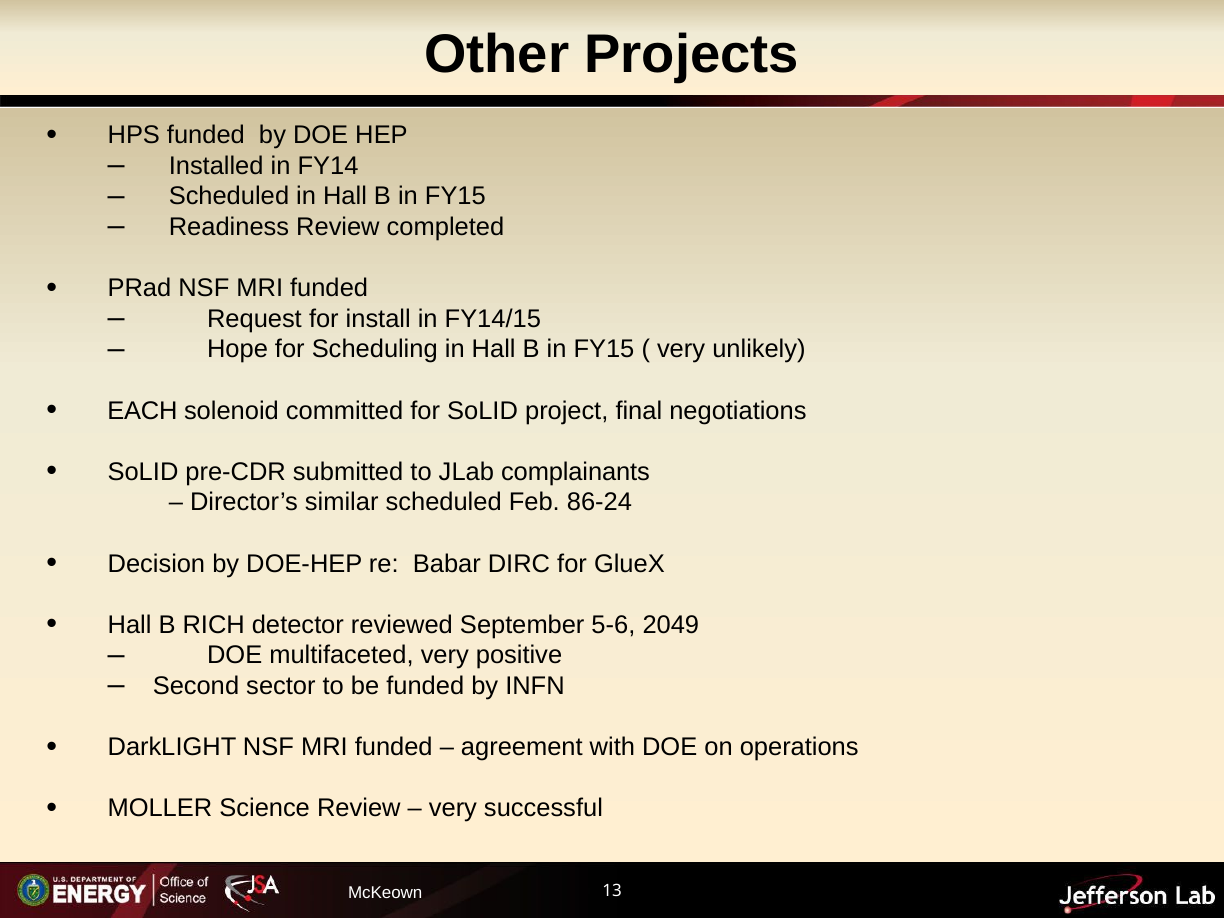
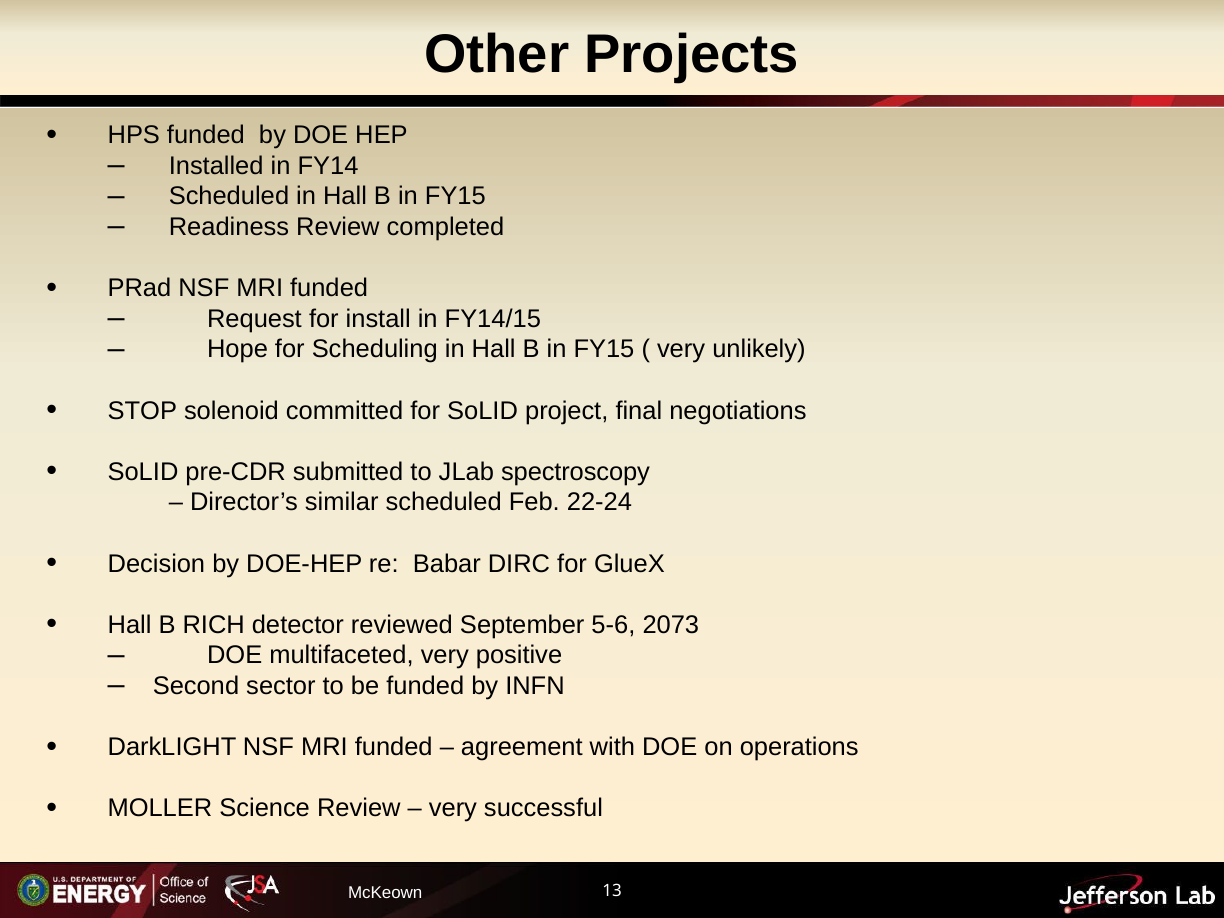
EACH: EACH -> STOP (142, 411)
complainants: complainants -> spectroscopy (575, 472)
86-24: 86-24 -> 22-24 (599, 502)
2049: 2049 -> 2073 (671, 625)
